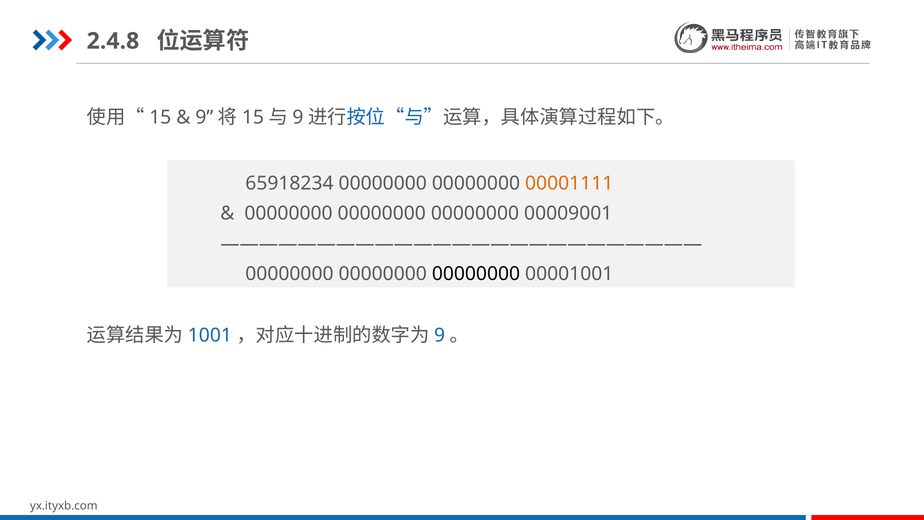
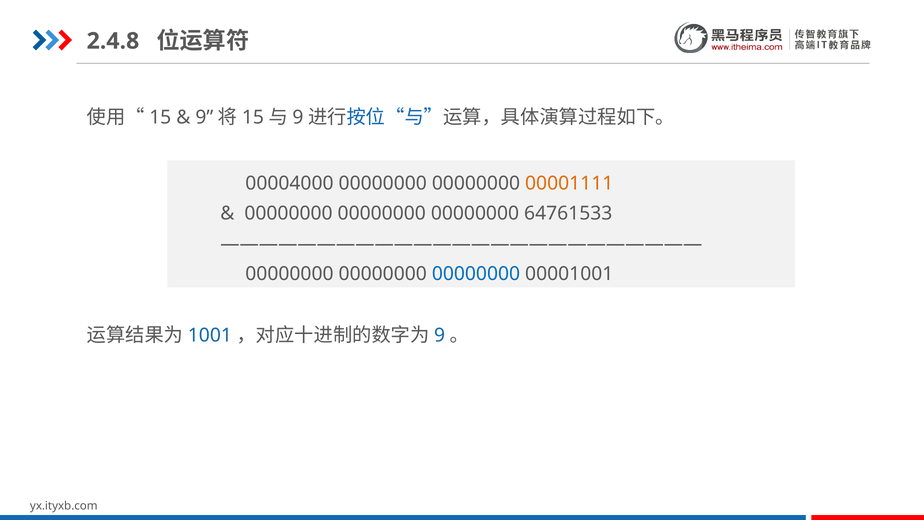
65918234: 65918234 -> 00004000 (289, 184)
00009001: 00009001 -> 64761533 (568, 214)
00000000 colour: black -> blue (476, 274)
